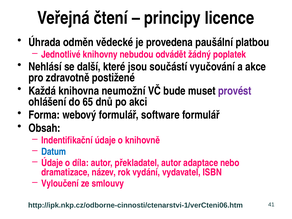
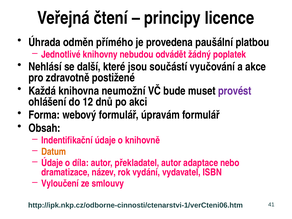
vědecké: vědecké -> přímého (115, 42)
65: 65 -> 12 (88, 102)
software: software -> úpravám (160, 115)
Datum colour: blue -> orange (54, 152)
